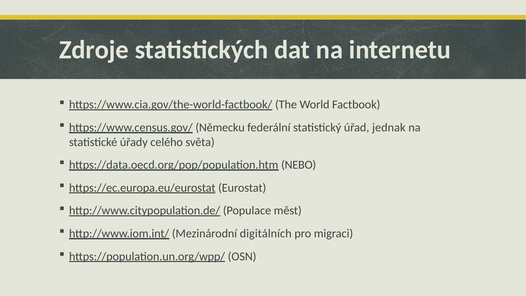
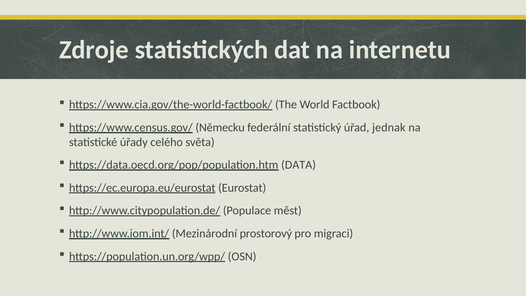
NEBO: NEBO -> DATA (299, 165)
digitálních: digitálních -> prostorový (266, 233)
